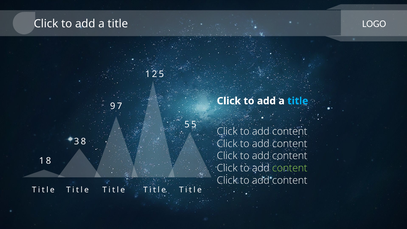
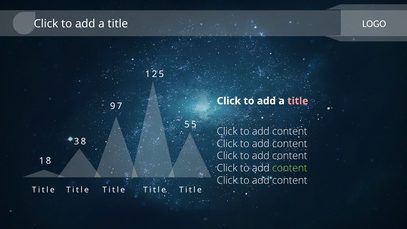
title colour: light blue -> pink (298, 101)
